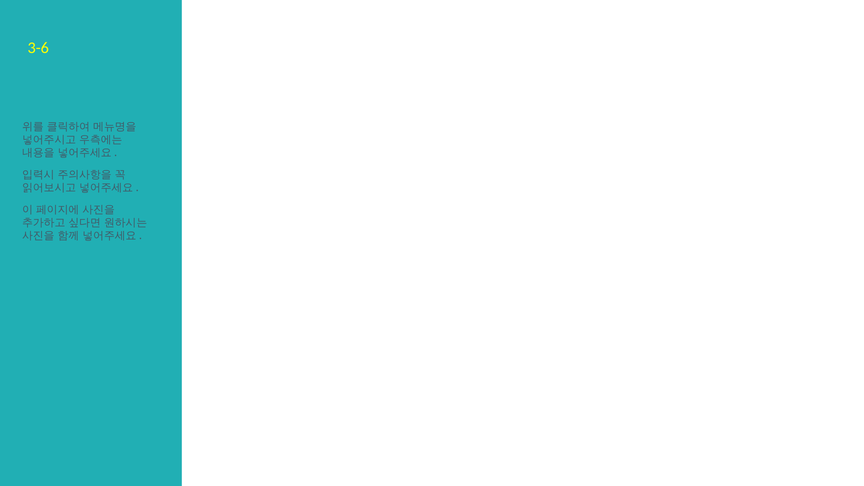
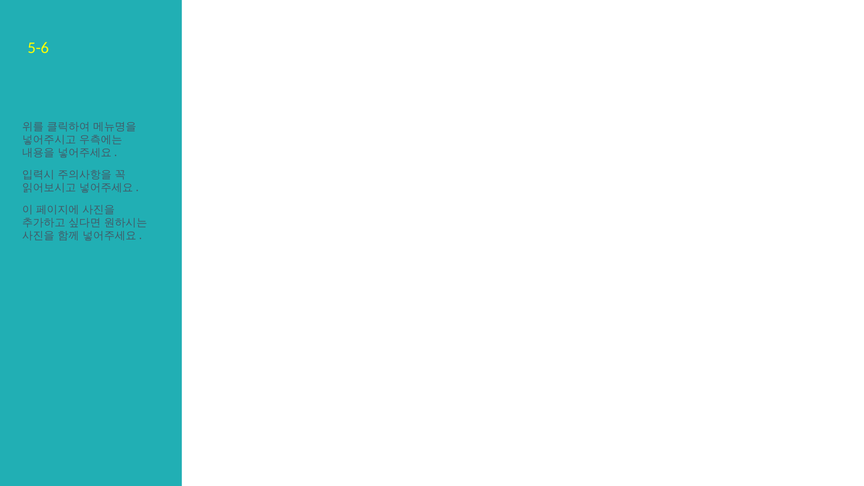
3-6: 3-6 -> 5-6 (38, 48)
